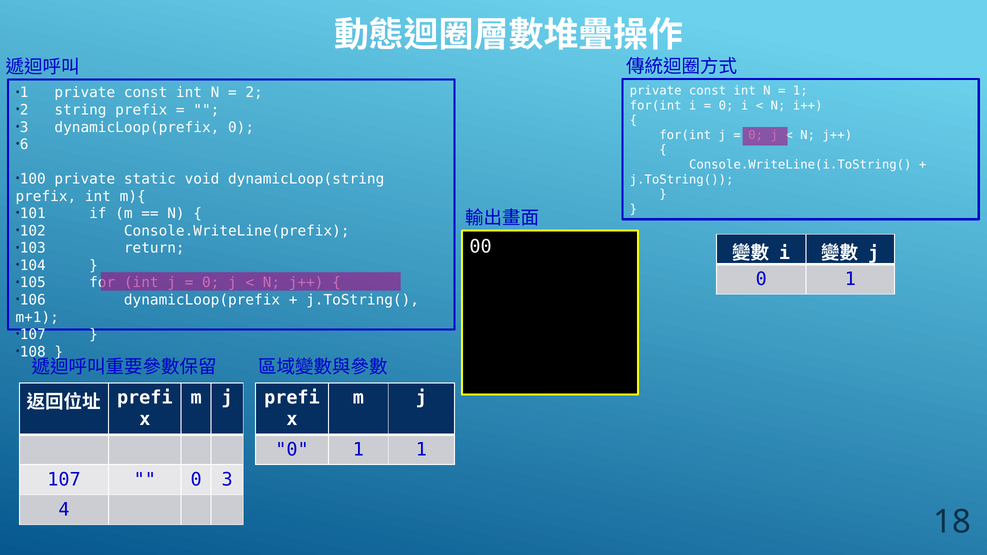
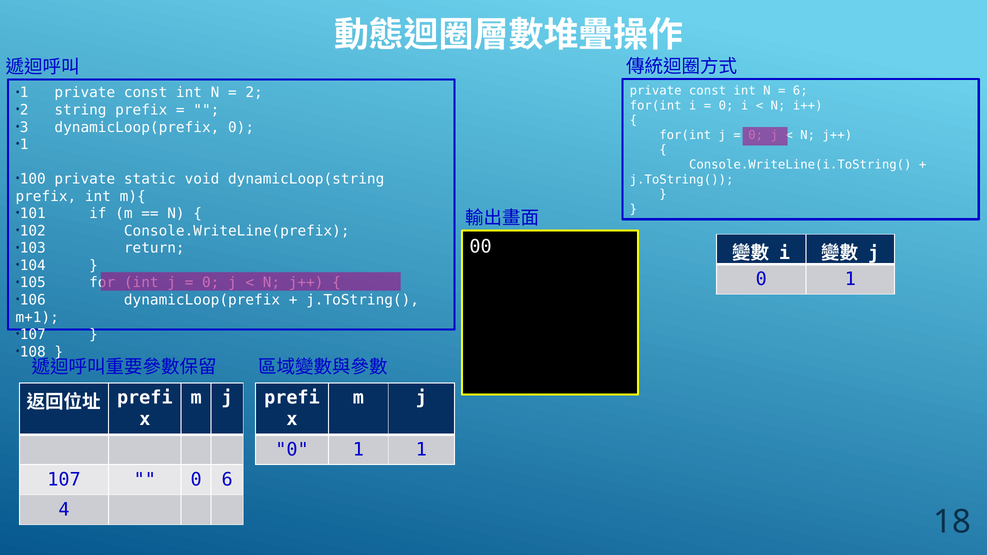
1: 1 -> 6 (800, 91)
6: 6 -> 1 (24, 145)
0 3: 3 -> 6 (227, 480)
